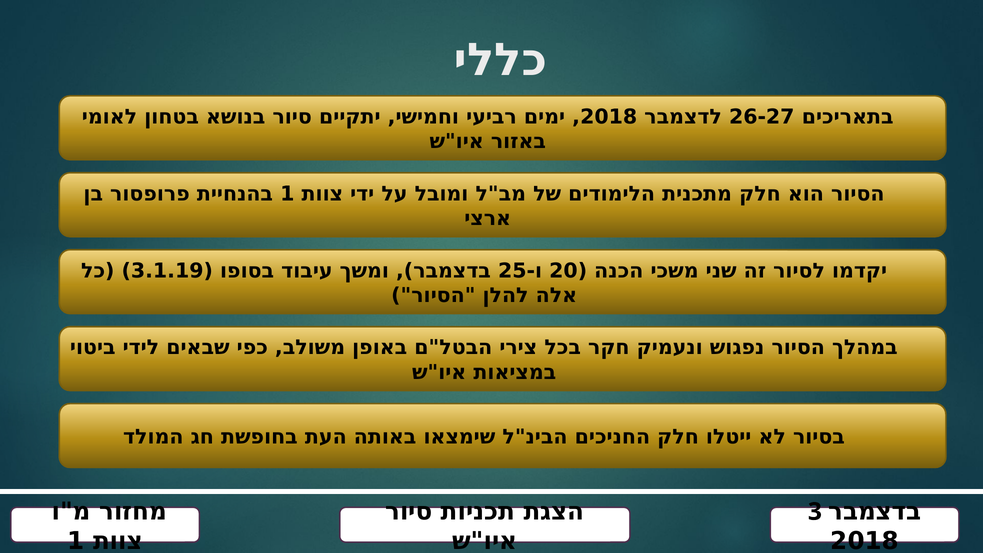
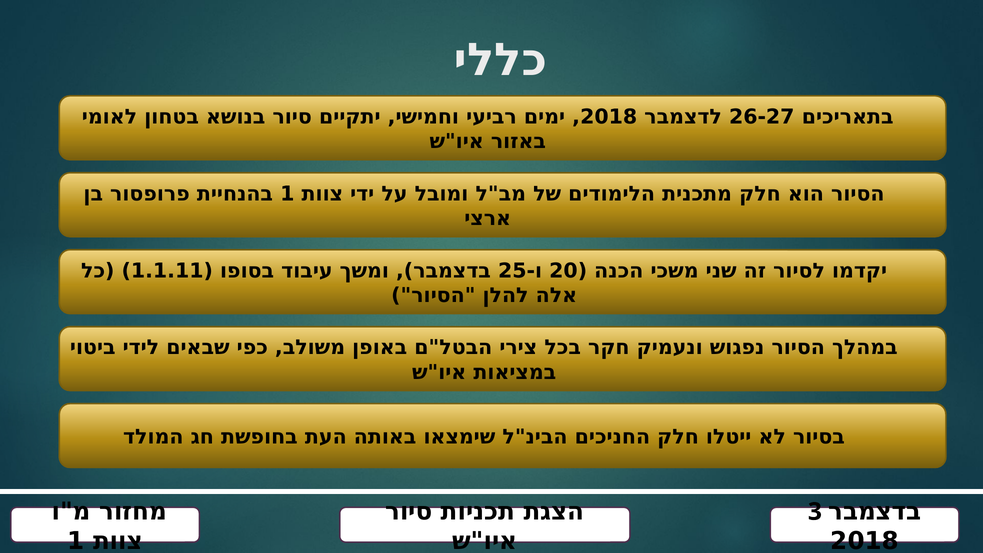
3.1.19: 3.1.19 -> 1.1.11 (167, 271)
